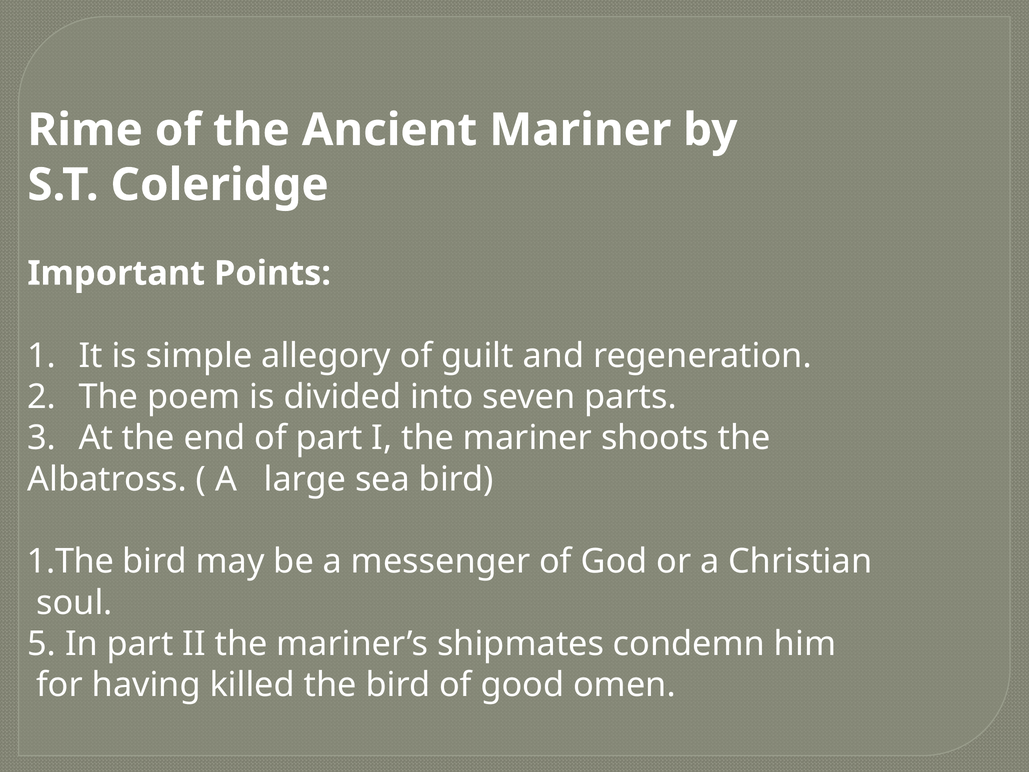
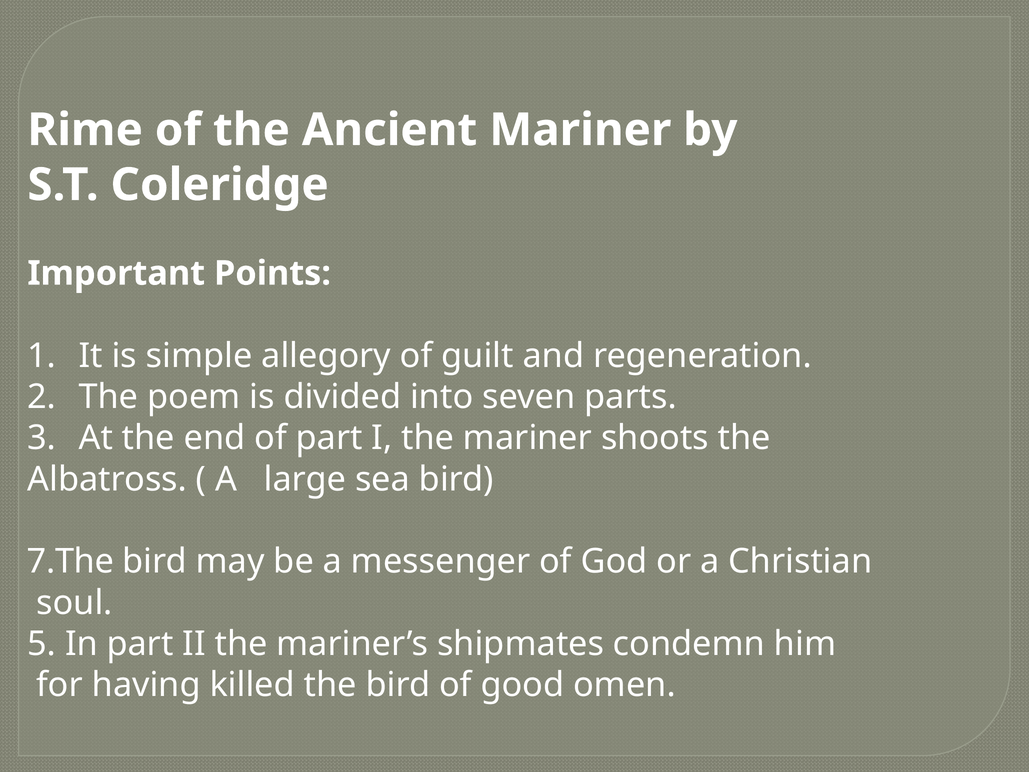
1.The: 1.The -> 7.The (70, 561)
